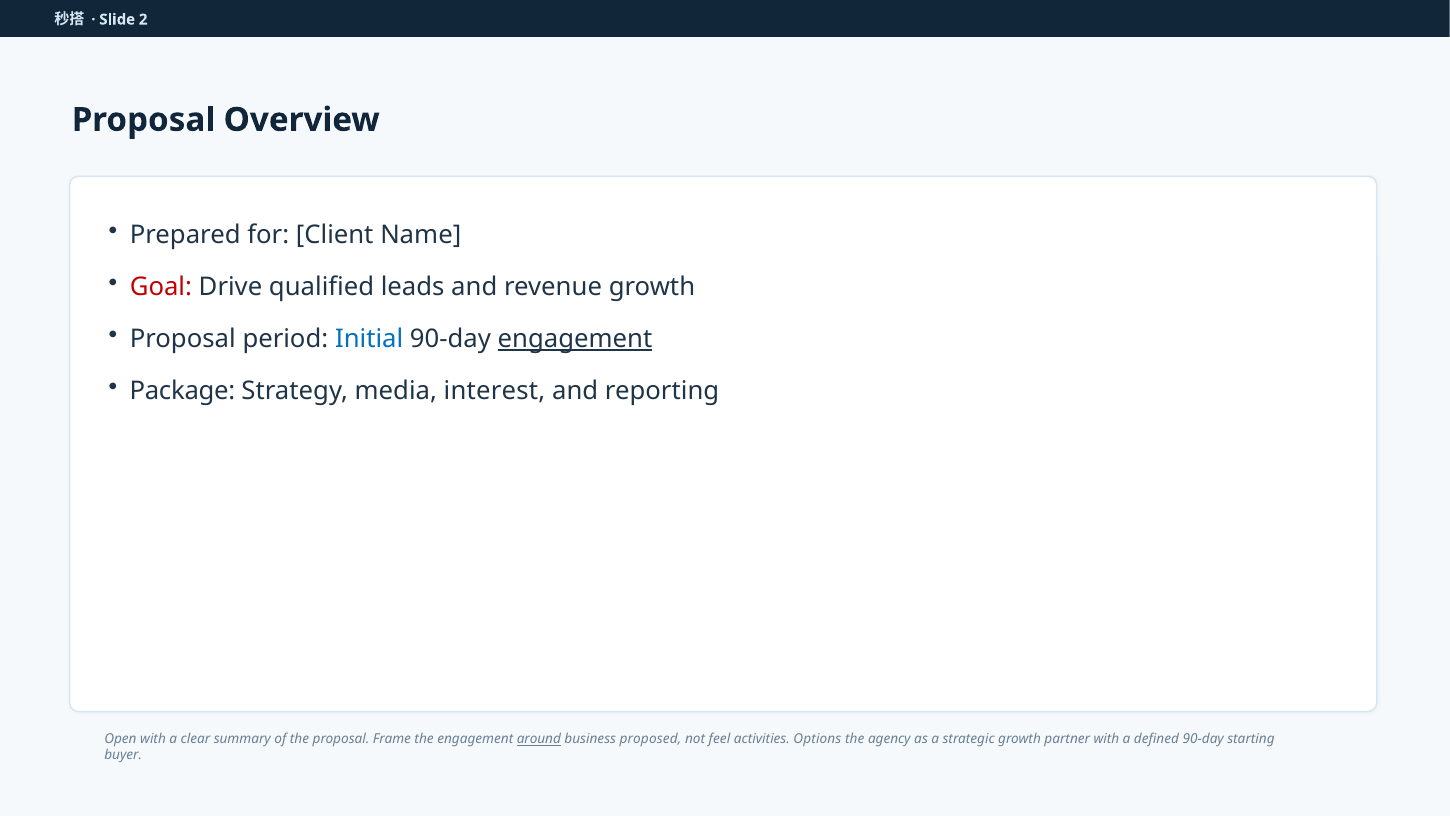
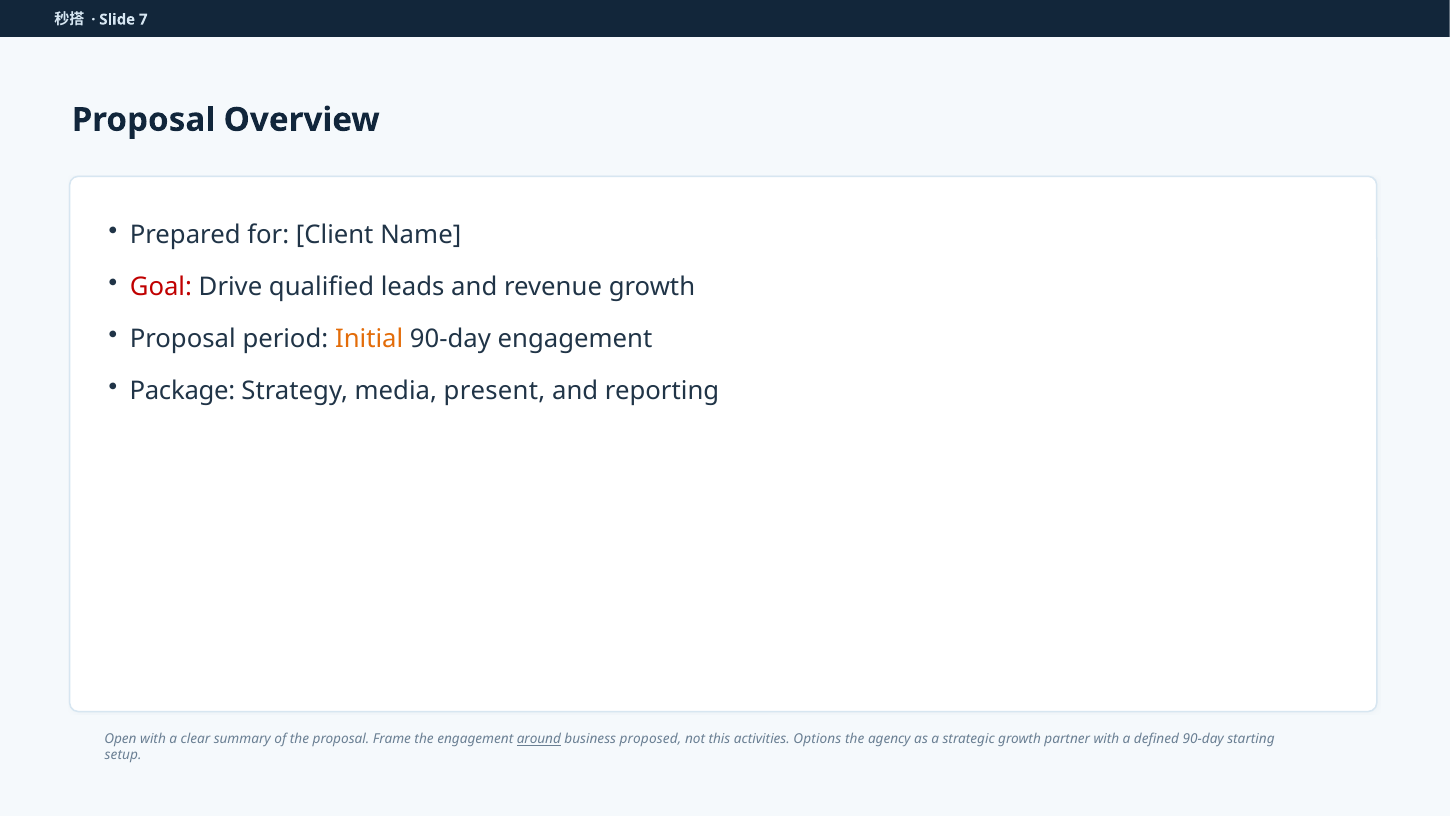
2: 2 -> 7 (143, 20)
Initial colour: blue -> orange (369, 339)
engagement underline: present -> none (575, 339)
interest: interest -> present (494, 391)
feel: feel -> this (719, 739)
buyer: buyer -> setup (123, 755)
